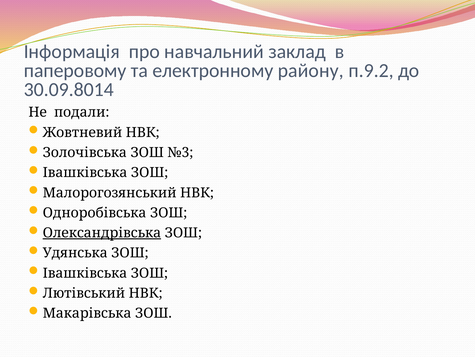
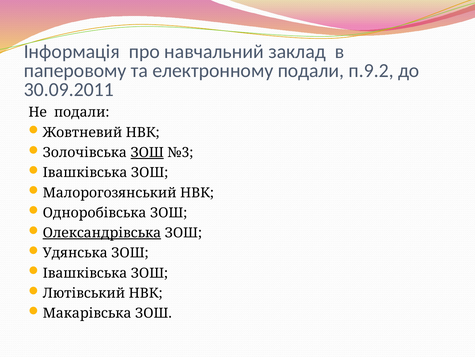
електронному району: району -> подали (311, 70)
30.09.8014: 30.09.8014 -> 30.09.2011 (69, 89)
ЗОШ underline: none -> present (147, 152)
